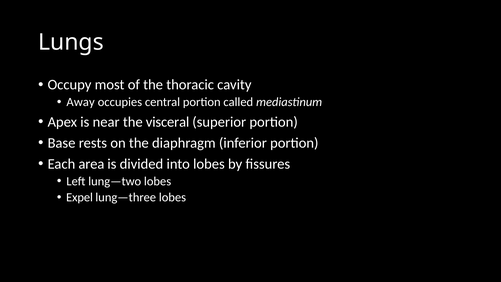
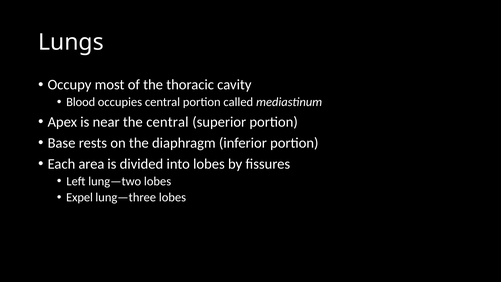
Away: Away -> Blood (81, 102)
the visceral: visceral -> central (167, 122)
